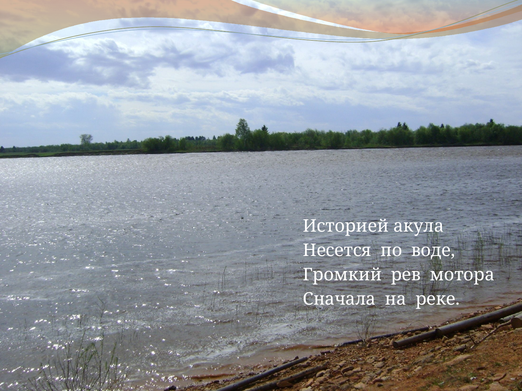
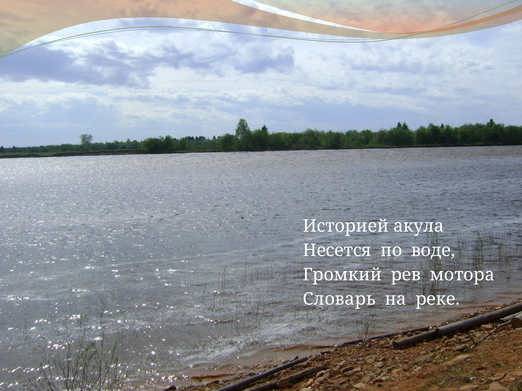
Сначала: Сначала -> Словарь (339, 299)
